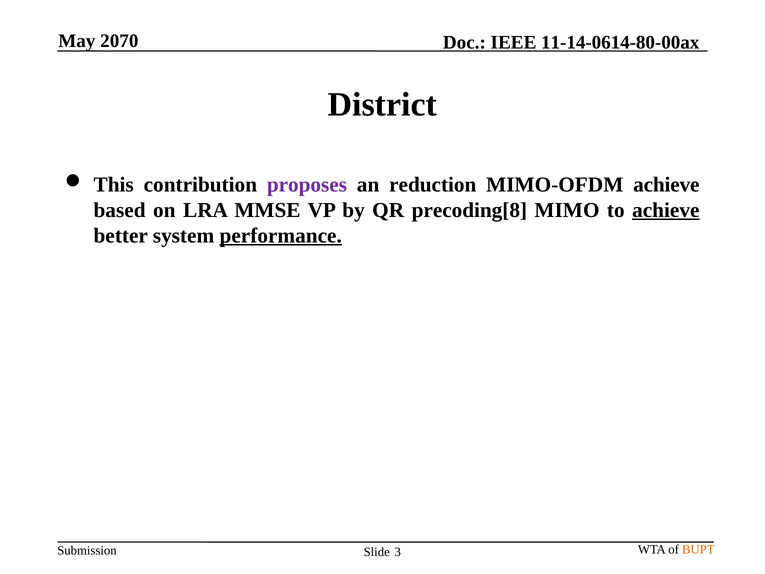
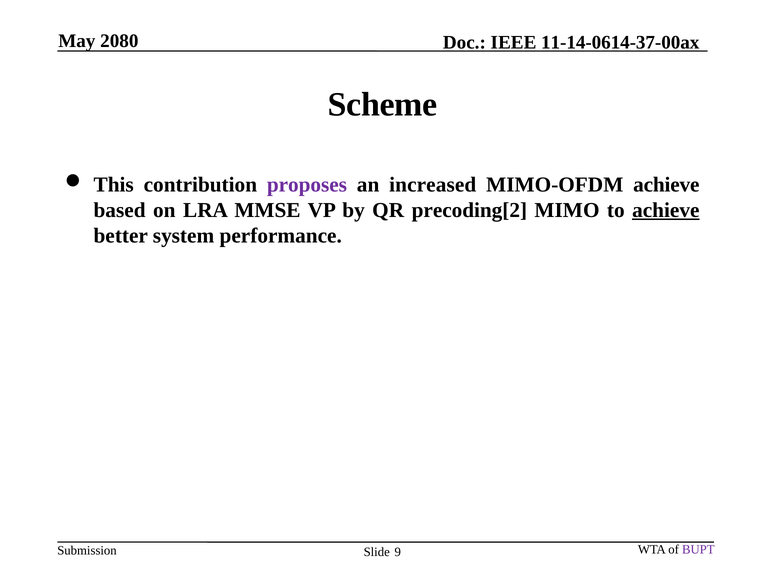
2070: 2070 -> 2080 (119, 41)
11-14-0614-80-00ax: 11-14-0614-80-00ax -> 11-14-0614-37-00ax (620, 42)
District: District -> Scheme (383, 104)
reduction: reduction -> increased (433, 185)
precoding[8: precoding[8 -> precoding[2 (469, 210)
performance underline: present -> none (281, 236)
BUPT colour: orange -> purple (698, 549)
3: 3 -> 9 (398, 552)
